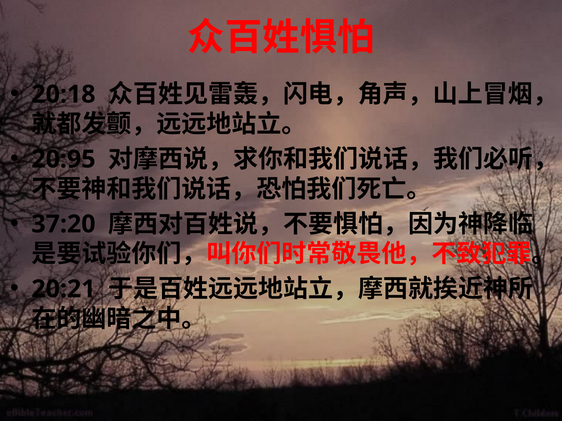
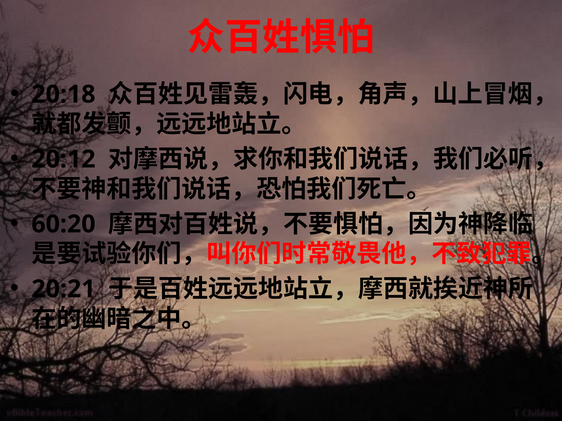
20:95: 20:95 -> 20:12 (63, 159)
37:20: 37:20 -> 60:20 (63, 224)
